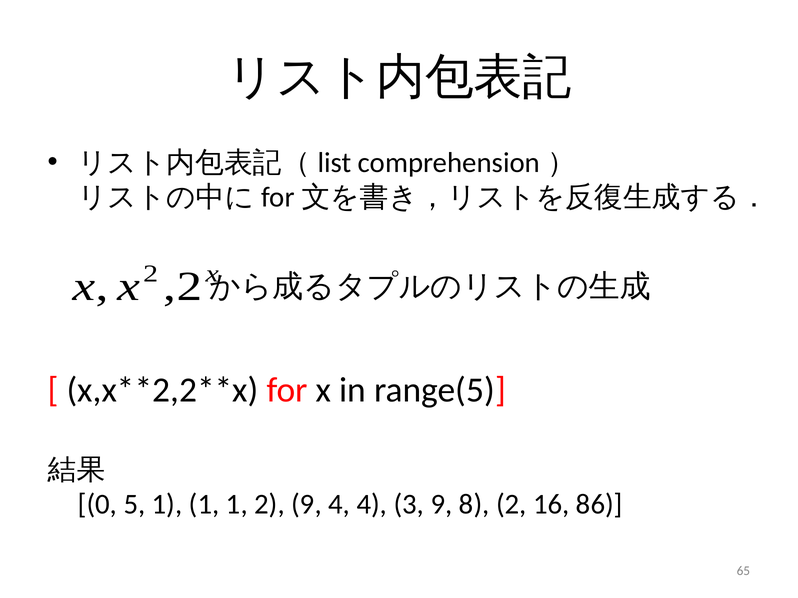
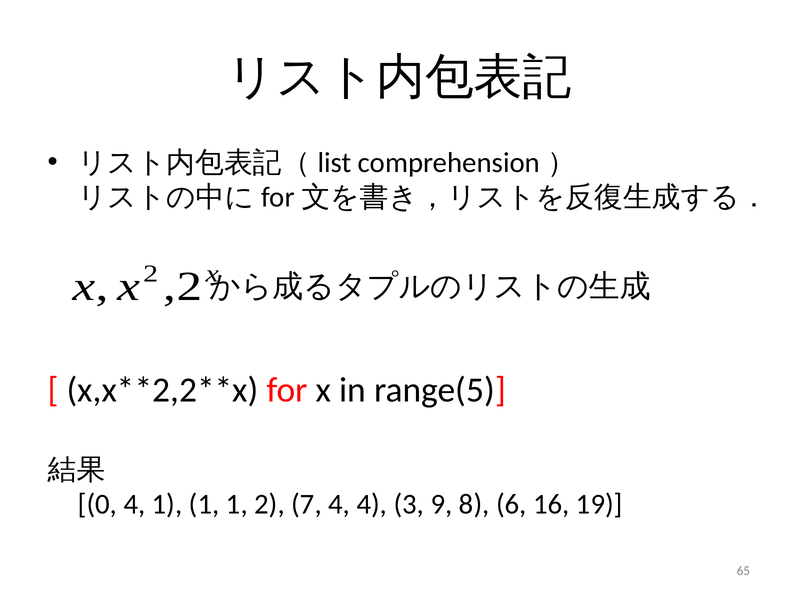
0 5: 5 -> 4 (134, 505)
2 9: 9 -> 7 (306, 505)
8 2: 2 -> 6 (511, 505)
86: 86 -> 19 (599, 505)
